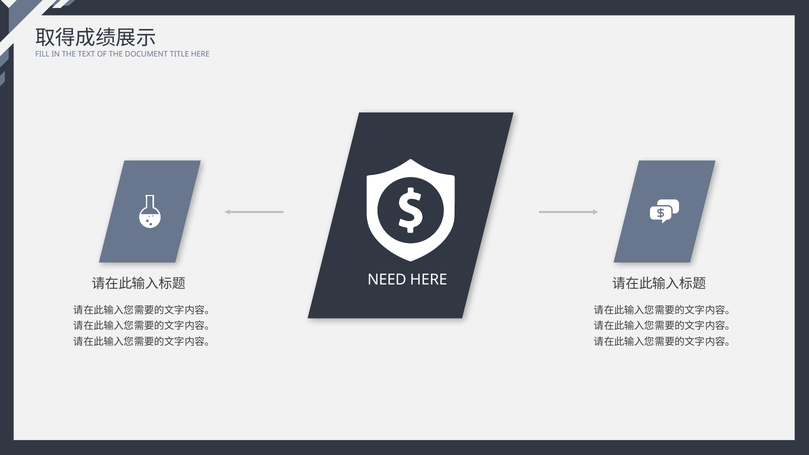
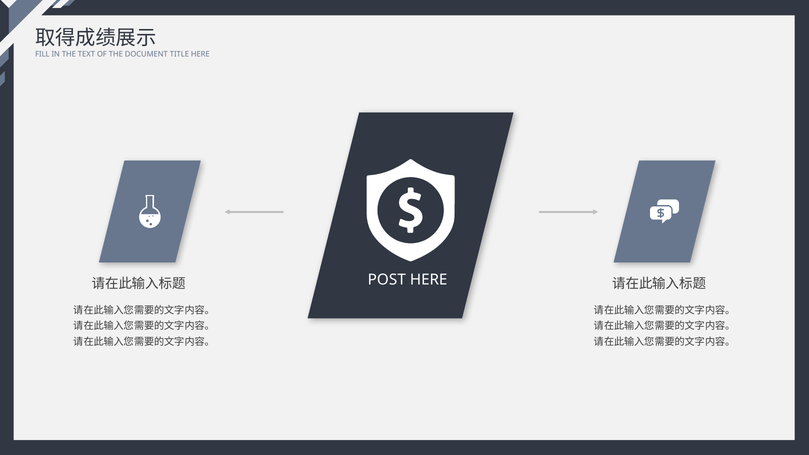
NEED: NEED -> POST (387, 280)
